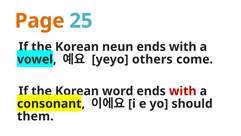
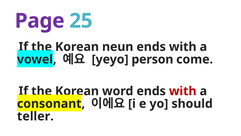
Page colour: orange -> purple (40, 21)
others: others -> person (152, 59)
them: them -> teller (35, 116)
